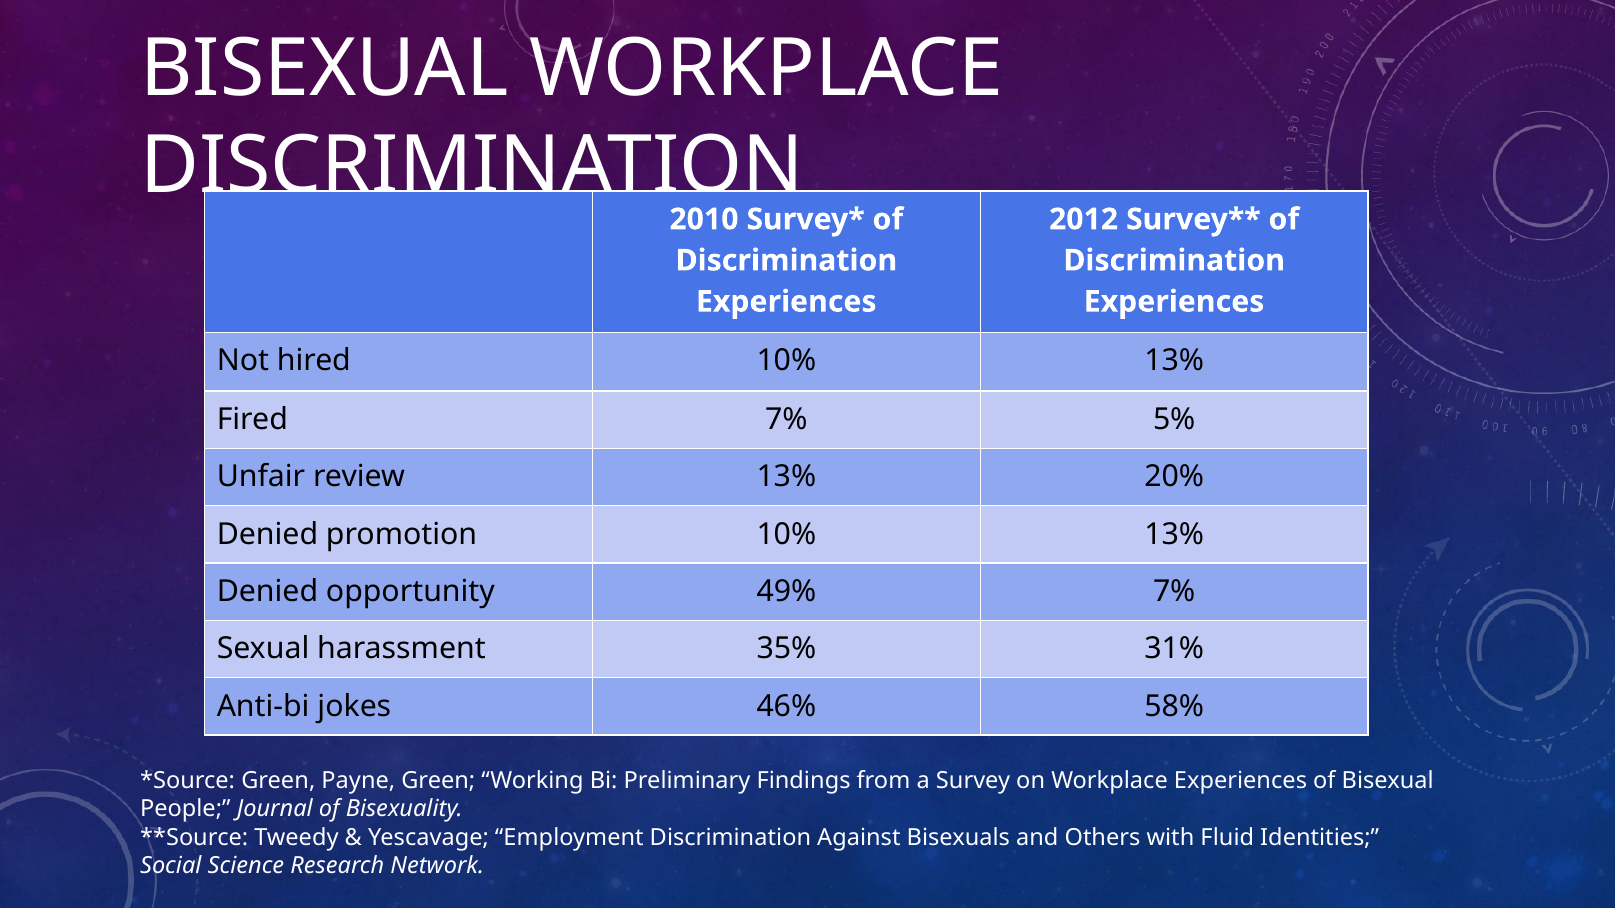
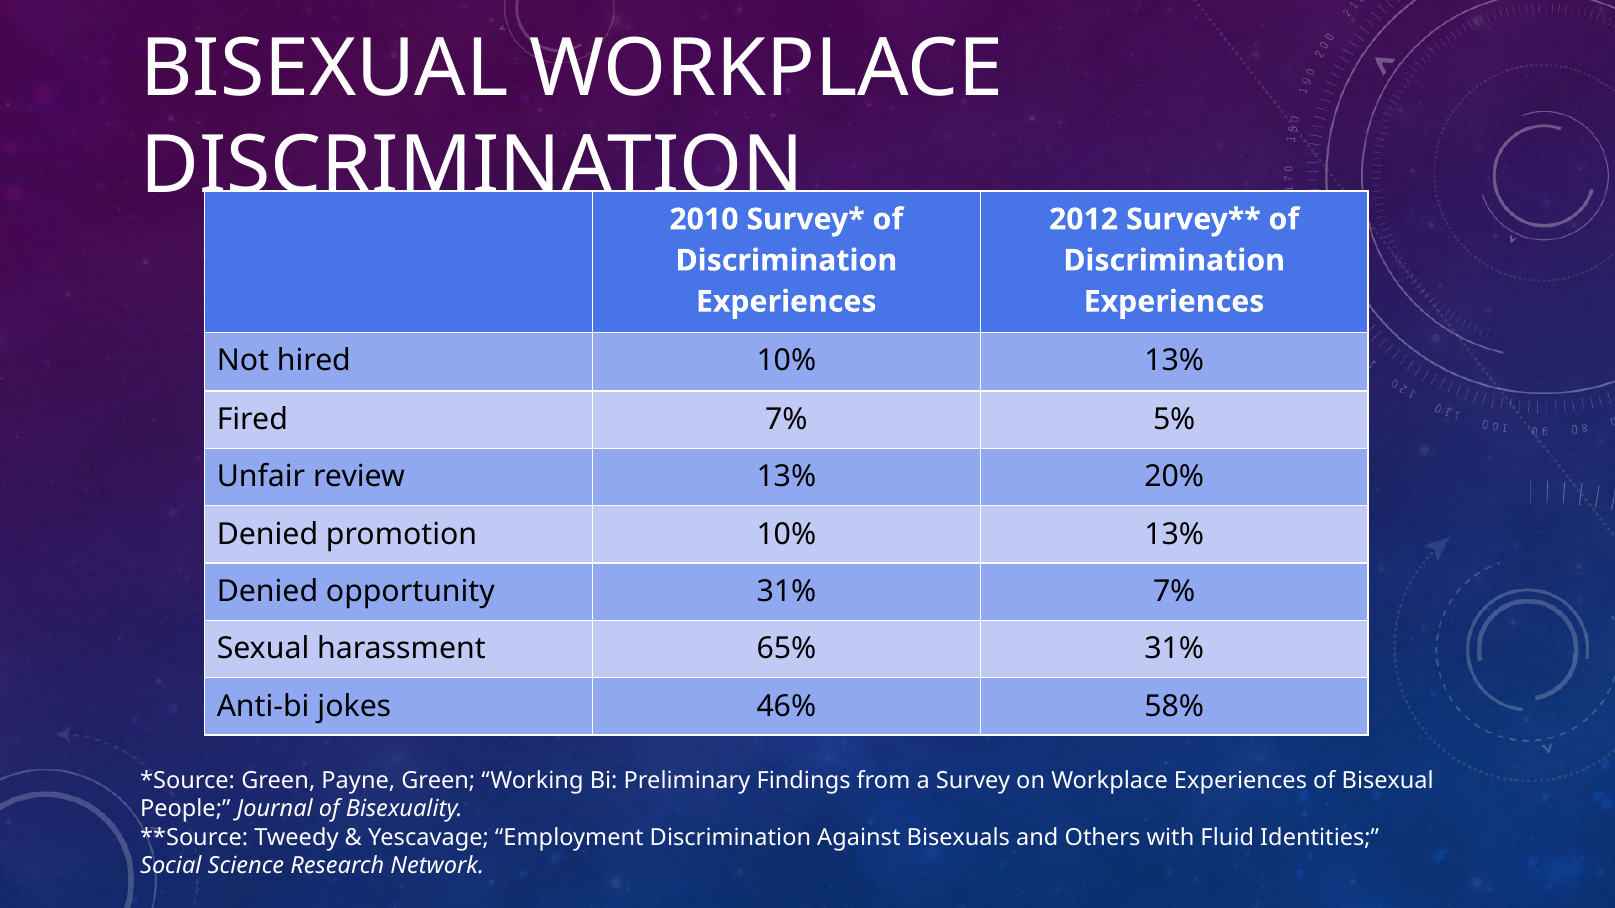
opportunity 49%: 49% -> 31% (786, 592)
35%: 35% -> 65% (786, 649)
